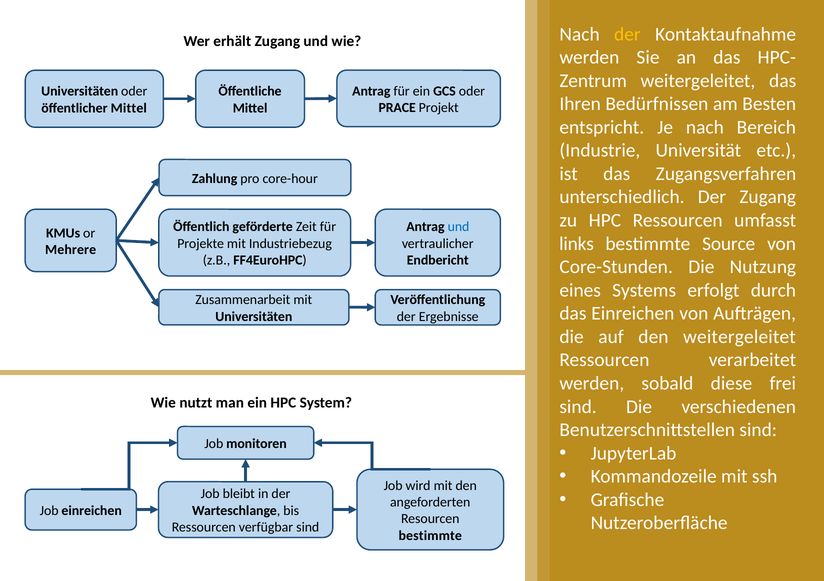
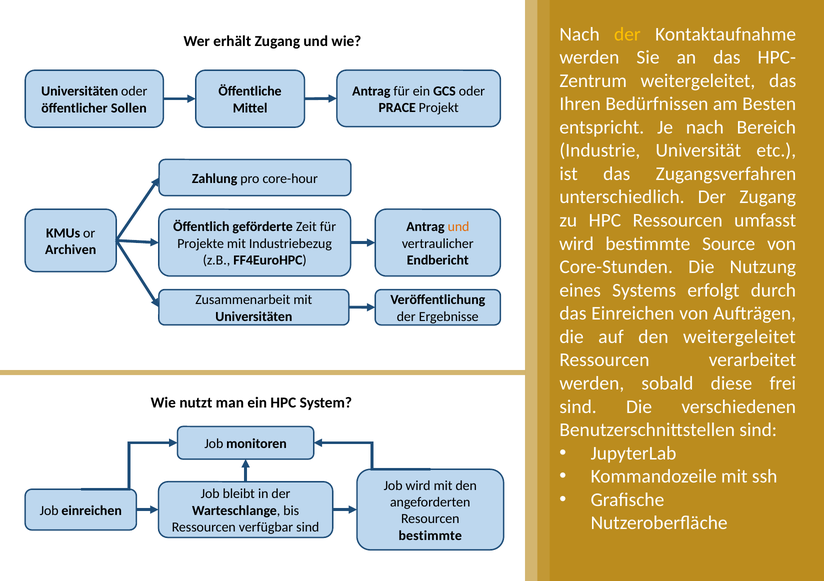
öffentlicher Mittel: Mittel -> Sollen (129, 108)
und colour: blue -> orange (459, 227)
links: links -> wird (577, 244)
Mehrere: Mehrere -> Archiven (71, 250)
